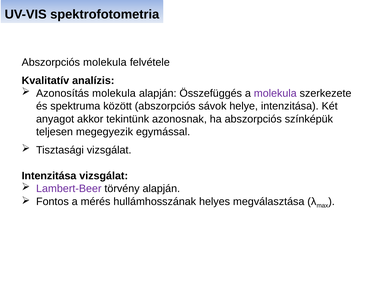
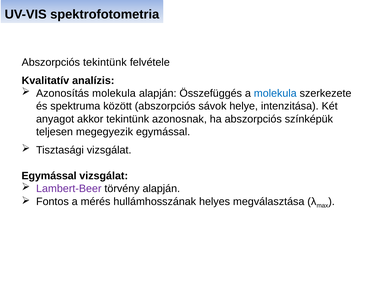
Abszorpciós molekula: molekula -> tekintünk (105, 62)
molekula colour: purple -> blue (275, 93)
Intenzitása: Intenzitása -> Egymással (49, 176)
